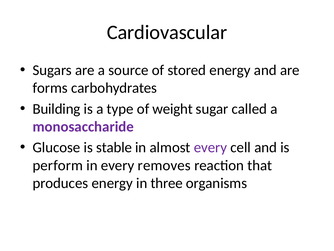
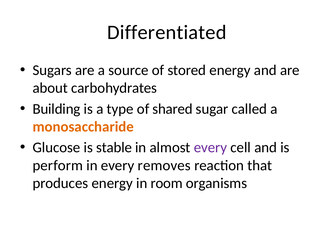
Cardiovascular: Cardiovascular -> Differentiated (167, 32)
forms: forms -> about (50, 88)
weight: weight -> shared (173, 109)
monosaccharide colour: purple -> orange (83, 126)
three: three -> room (167, 183)
